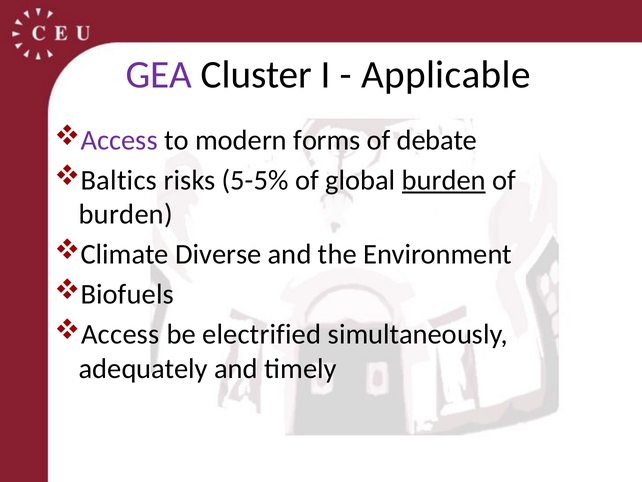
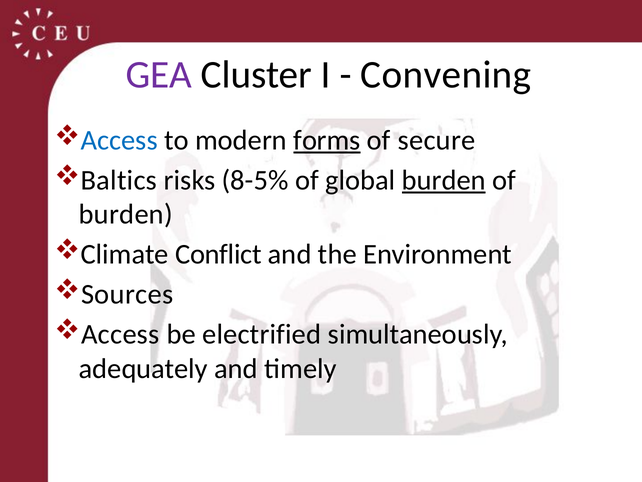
Applicable: Applicable -> Convening (446, 75)
Access colour: purple -> blue (119, 140)
forms underline: none -> present (327, 140)
debate: debate -> secure (437, 140)
5-5%: 5-5% -> 8-5% (255, 180)
Diverse: Diverse -> Conflict (218, 254)
Biofuels: Biofuels -> Sources (127, 294)
